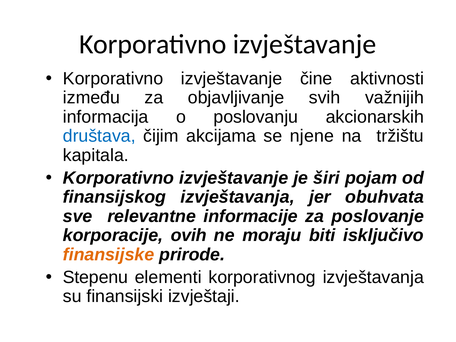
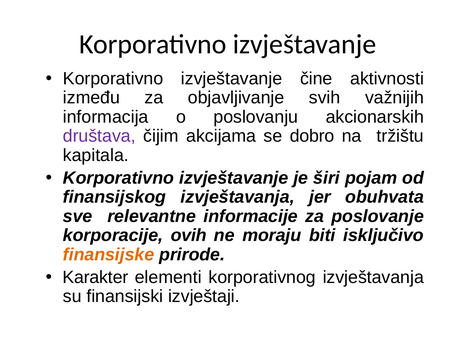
društava colour: blue -> purple (99, 136)
njene: njene -> dobro (312, 136)
Stepenu: Stepenu -> Karakter (95, 277)
